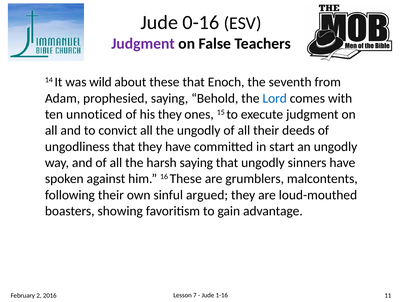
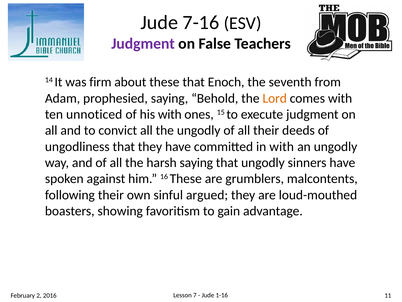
0-16: 0-16 -> 7-16 (201, 23)
wild: wild -> firm (100, 82)
Lord colour: blue -> orange (275, 98)
his they: they -> with (170, 114)
in start: start -> with (282, 146)
